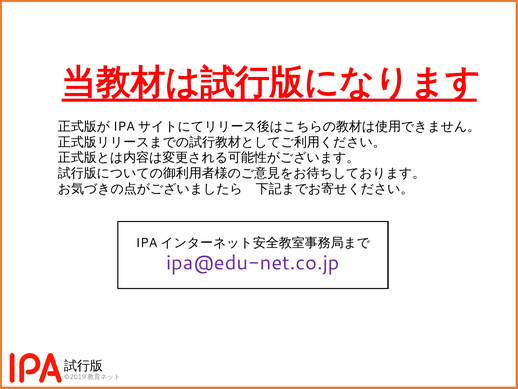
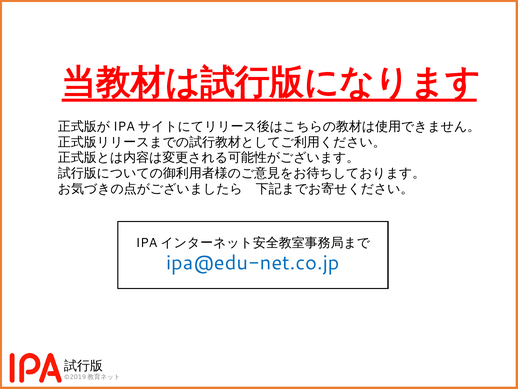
ipa@edu-net.co.jp colour: purple -> blue (253, 263)
